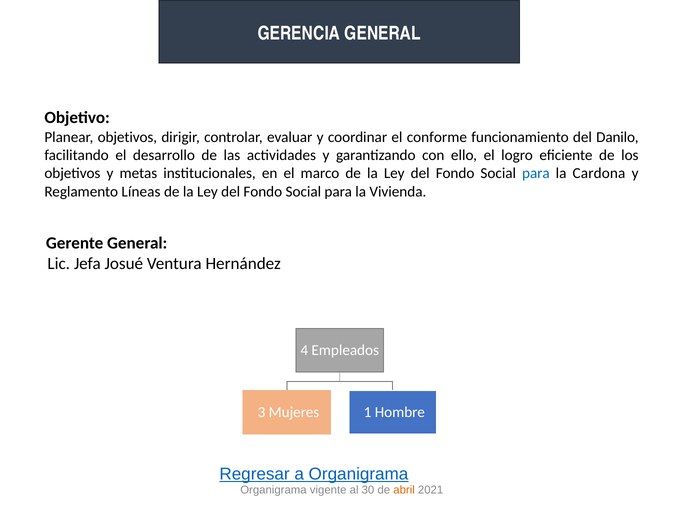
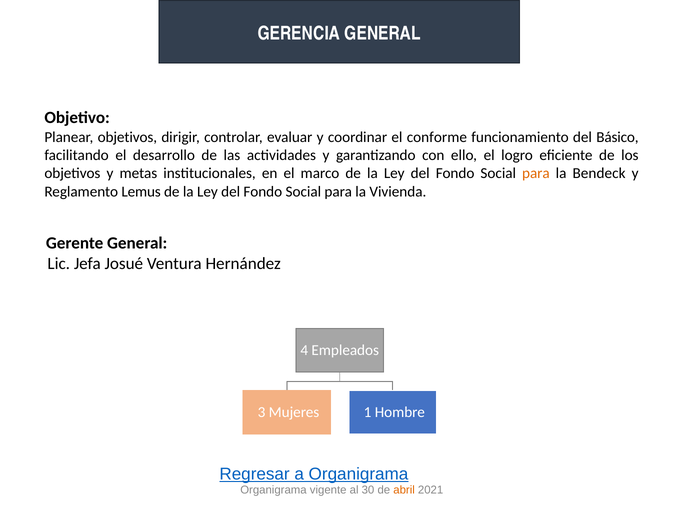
Danilo: Danilo -> Básico (617, 137)
para colour: blue -> orange (536, 173)
Cardona: Cardona -> Bendeck (599, 173)
Líneas: Líneas -> Lemus (141, 192)
